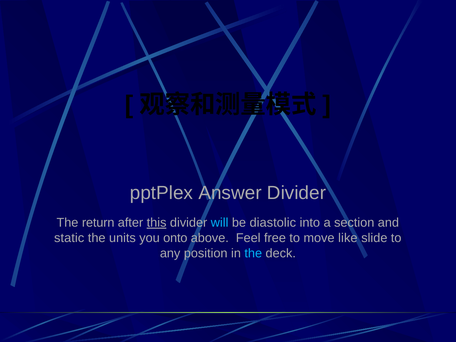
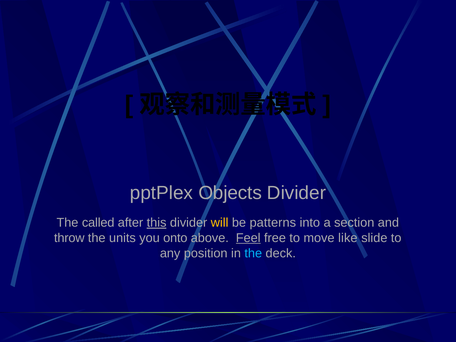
Answer: Answer -> Objects (230, 193)
return: return -> called (98, 223)
will colour: light blue -> yellow (220, 223)
diastolic: diastolic -> patterns (273, 223)
static: static -> throw (69, 238)
Feel underline: none -> present (248, 238)
